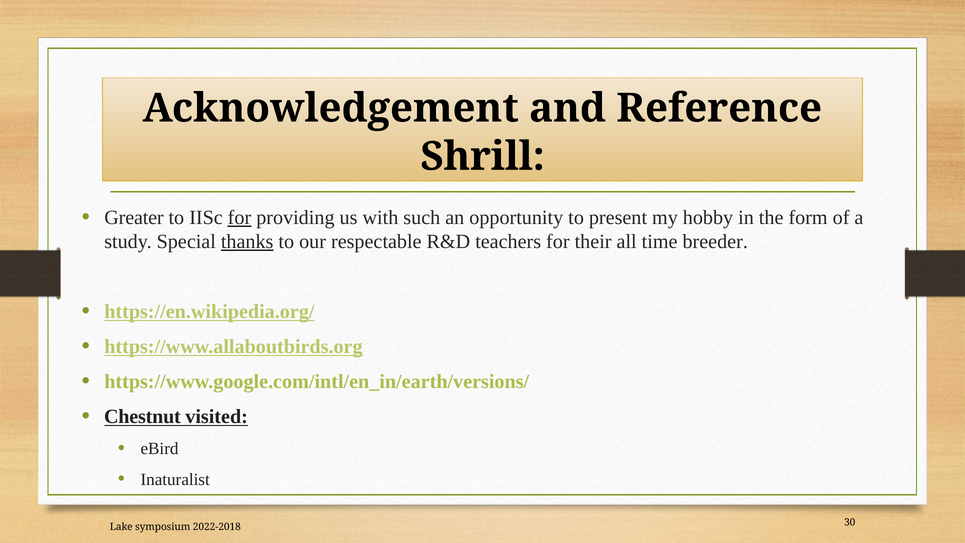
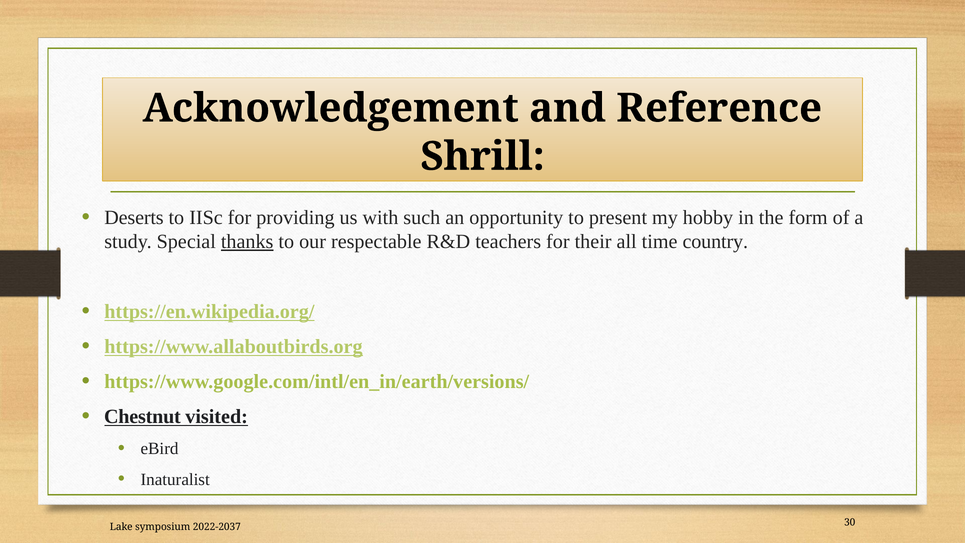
Greater: Greater -> Deserts (134, 217)
for underline: present -> none (240, 217)
breeder: breeder -> country (715, 242)
2022-2018: 2022-2018 -> 2022-2037 (217, 527)
